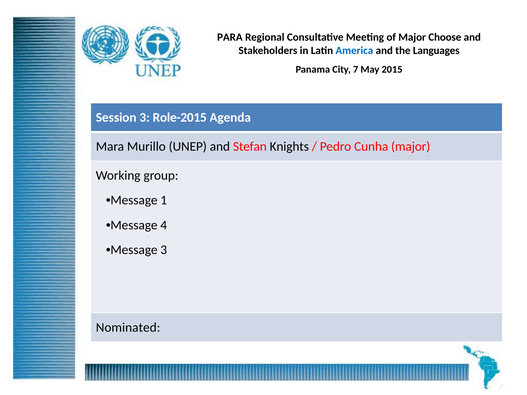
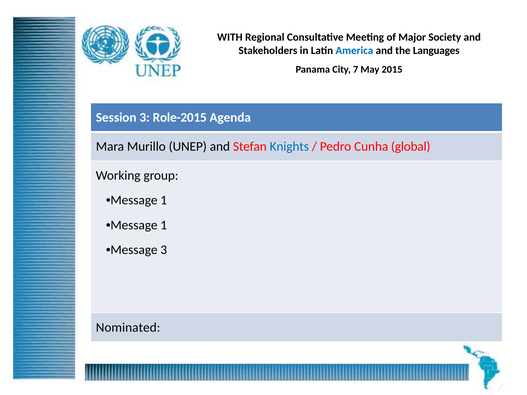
PARA: PARA -> WITH (230, 37)
Choose: Choose -> Society (445, 37)
Knights colour: black -> blue (289, 147)
Cunha major: major -> global (411, 147)
4: 4 -> 1 (164, 225)
